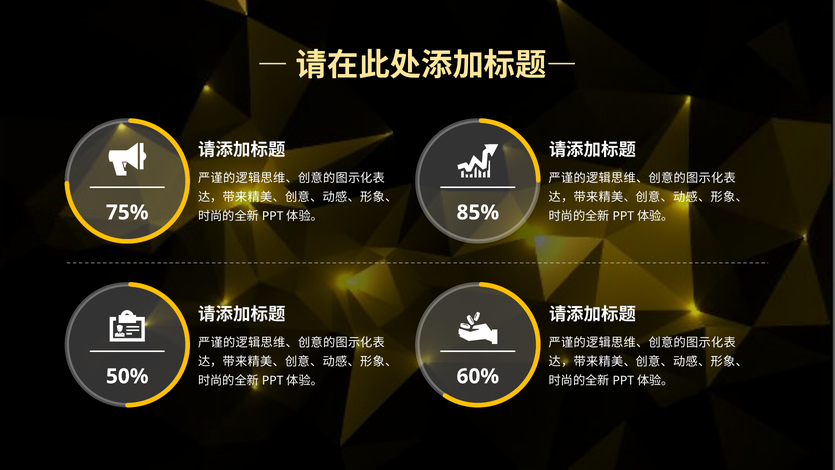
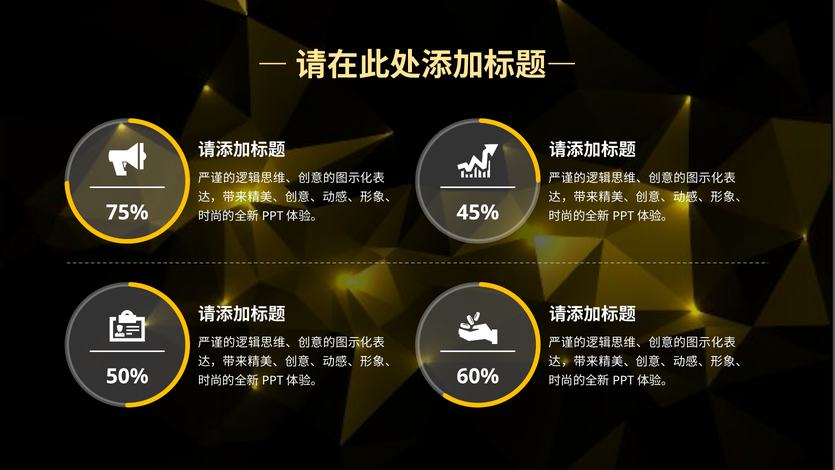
85%: 85% -> 45% (478, 212)
